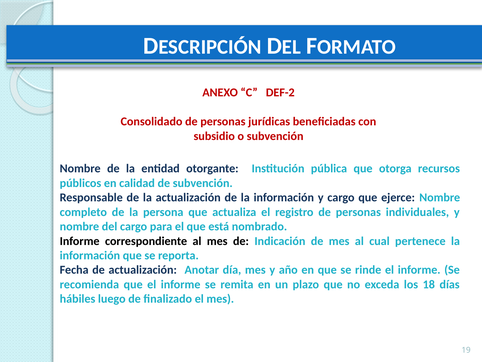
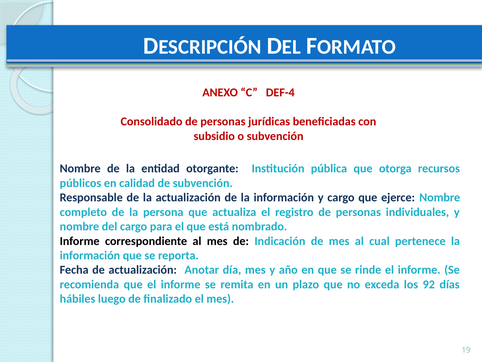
DEF-2: DEF-2 -> DEF-4 (280, 92)
18: 18 -> 92 (429, 284)
